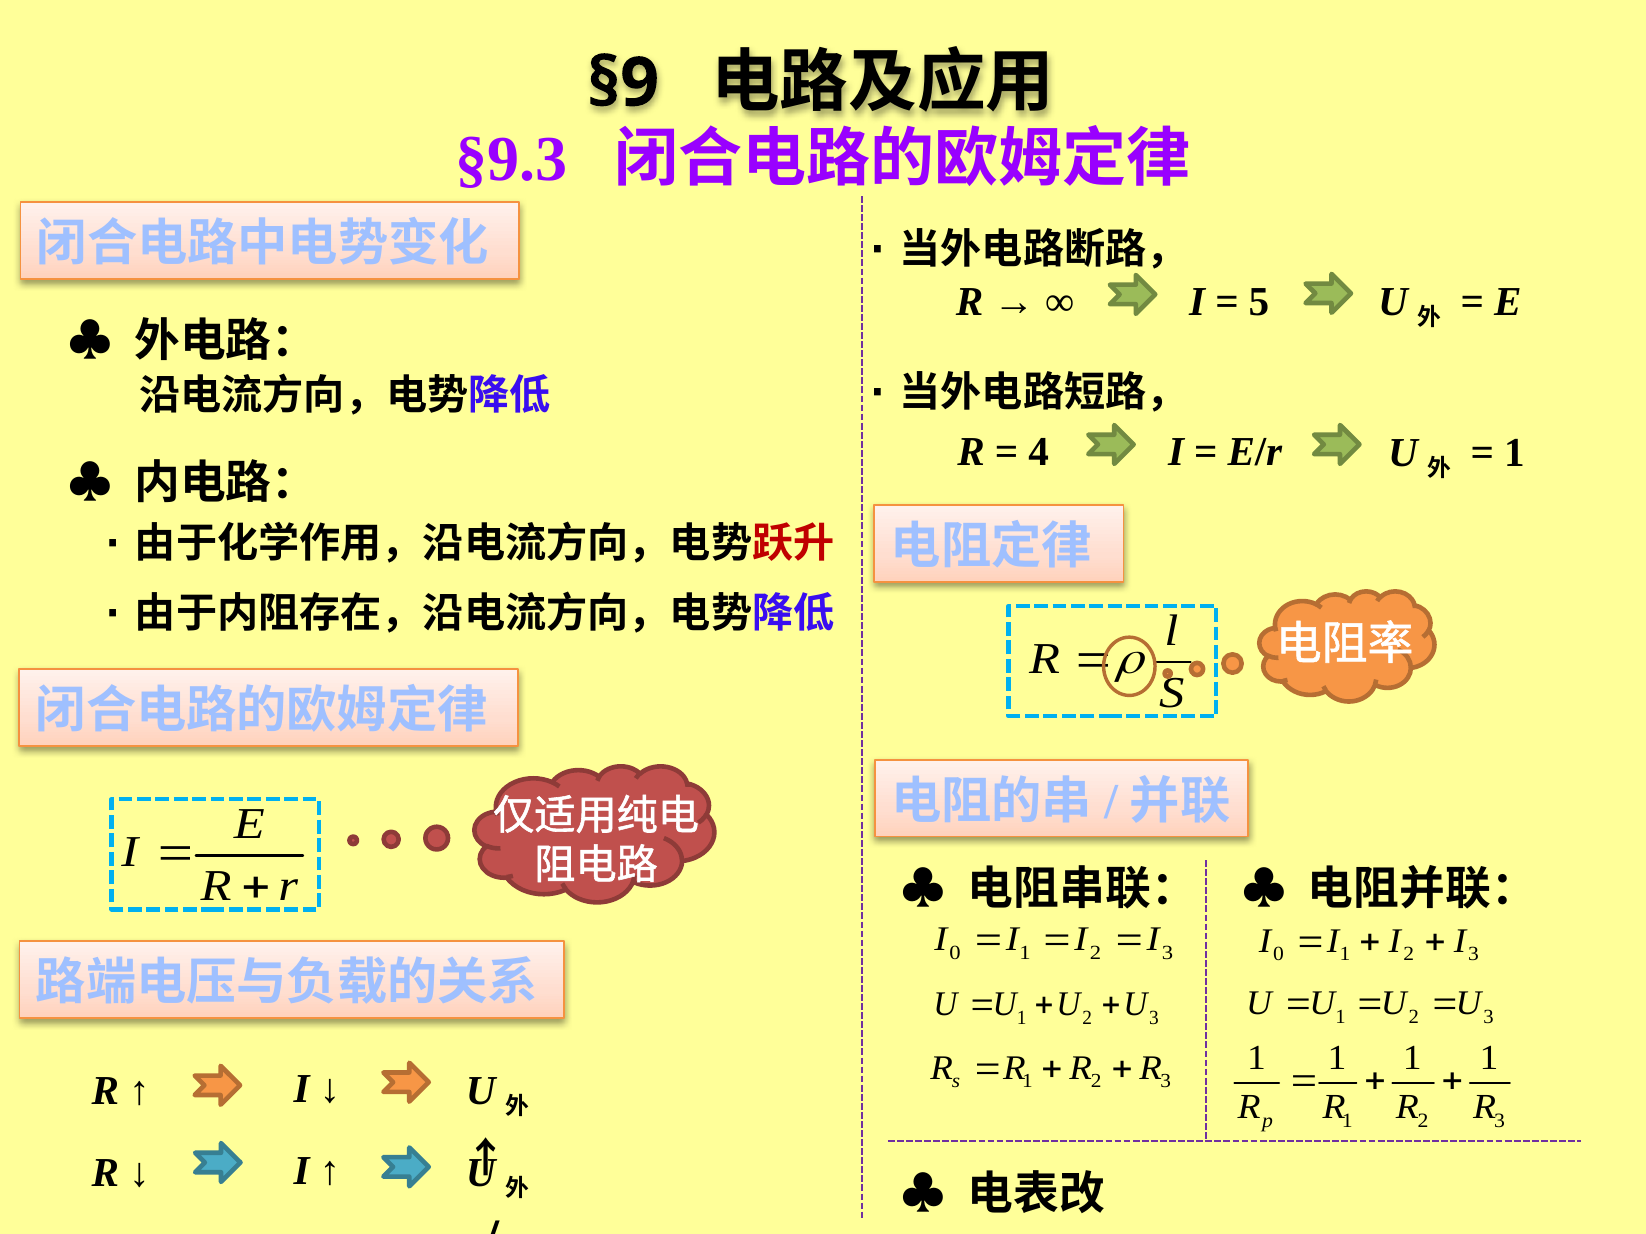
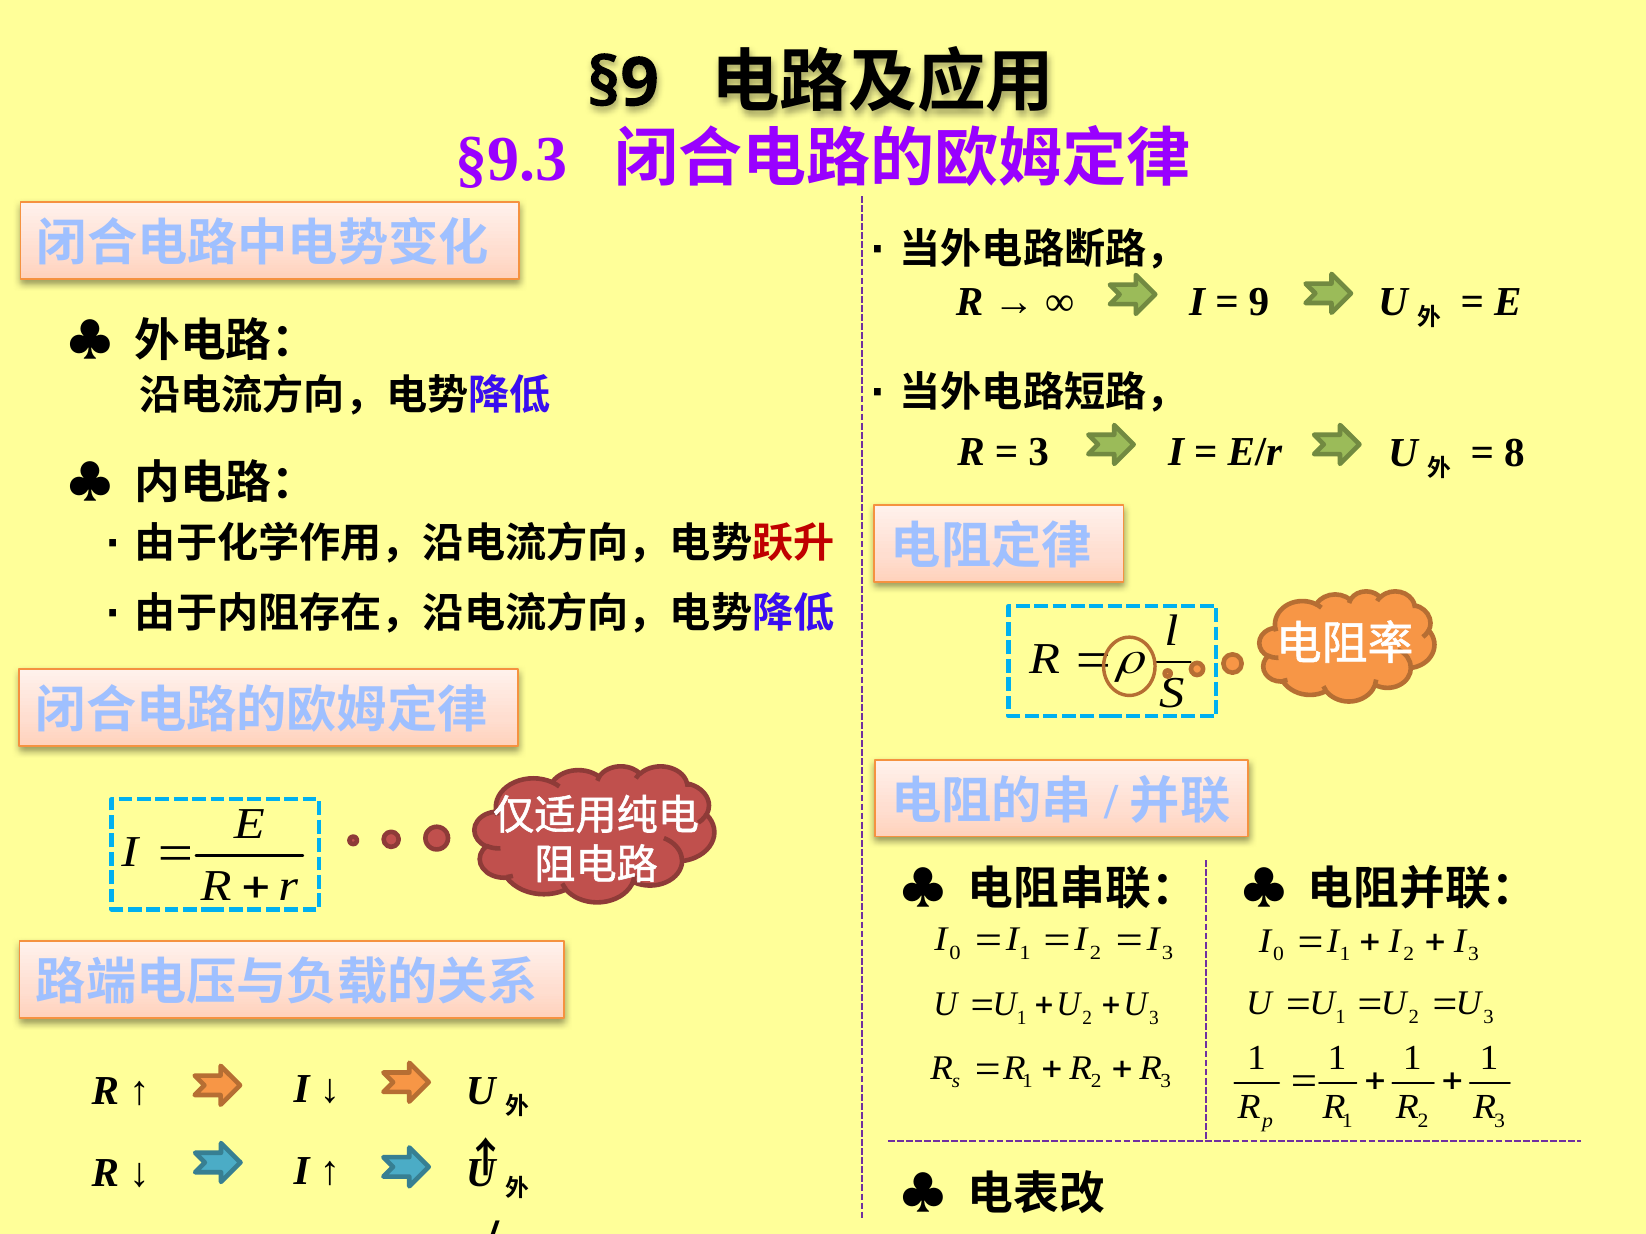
5: 5 -> 9 (1259, 302)
4: 4 -> 3 (1039, 453)
1: 1 -> 8 (1514, 453)
